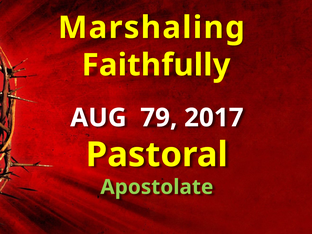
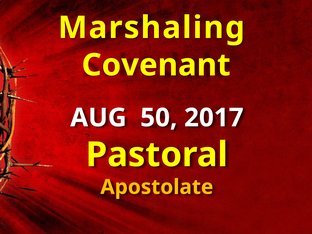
Faithfully: Faithfully -> Covenant (156, 65)
79: 79 -> 50 (159, 118)
Apostolate colour: light green -> yellow (157, 187)
